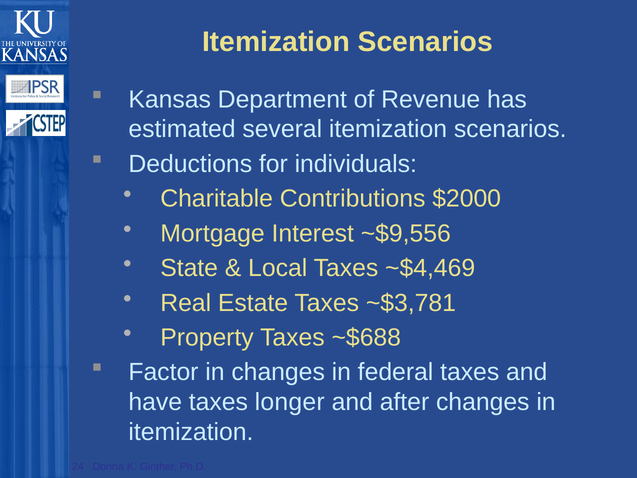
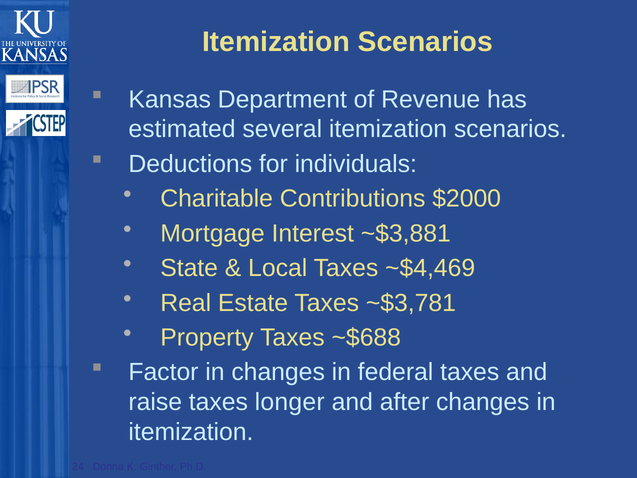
~$9,556: ~$9,556 -> ~$3,881 (406, 233)
have: have -> raise (155, 402)
